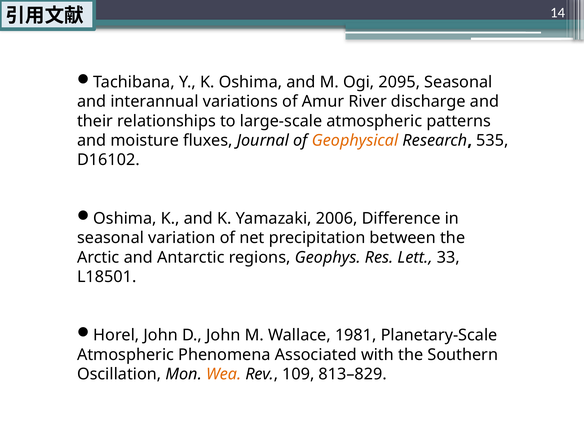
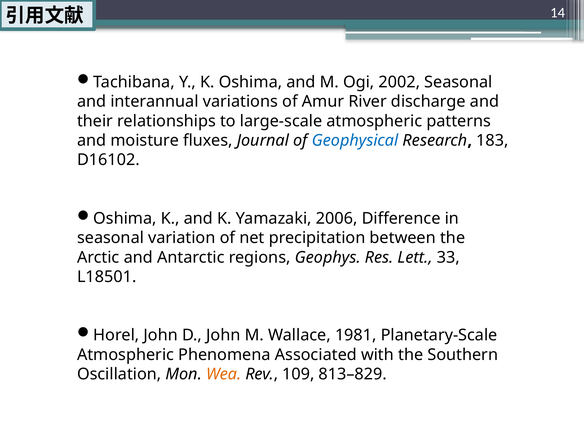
2095: 2095 -> 2002 (399, 82)
Geophysical colour: orange -> blue (355, 140)
535: 535 -> 183 (492, 140)
